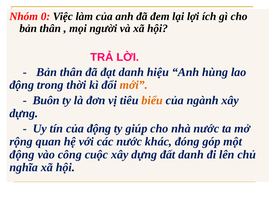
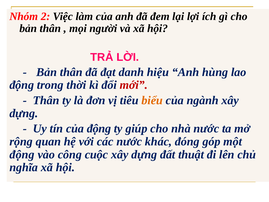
0: 0 -> 2 (46, 16)
mới colour: orange -> red (134, 85)
Buôn: Buôn -> Thân (46, 100)
đất danh: danh -> thuật (191, 154)
